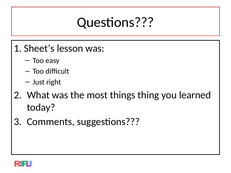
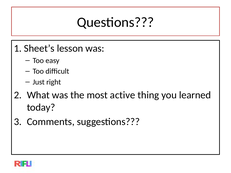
things: things -> active (123, 95)
